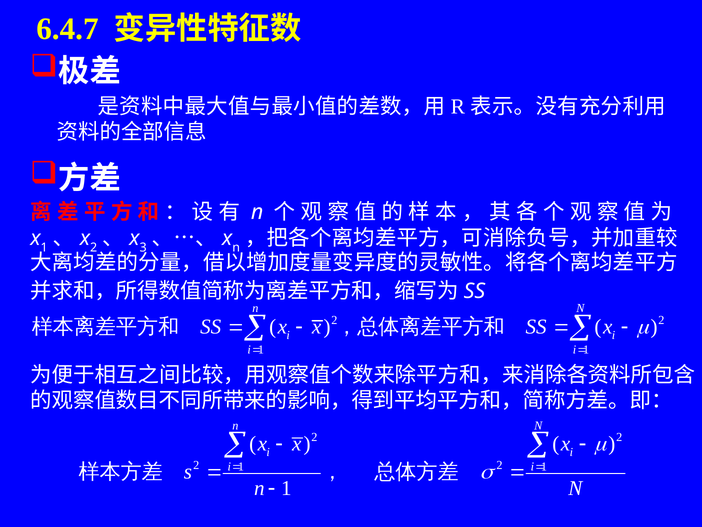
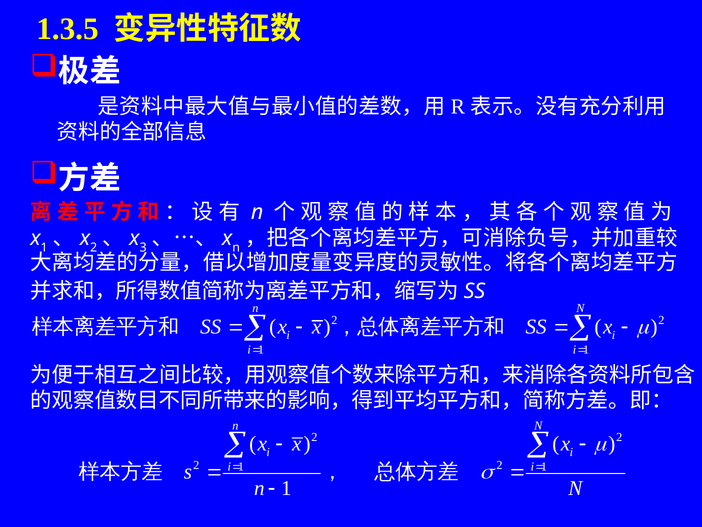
6.4.7: 6.4.7 -> 1.3.5 (67, 29)
